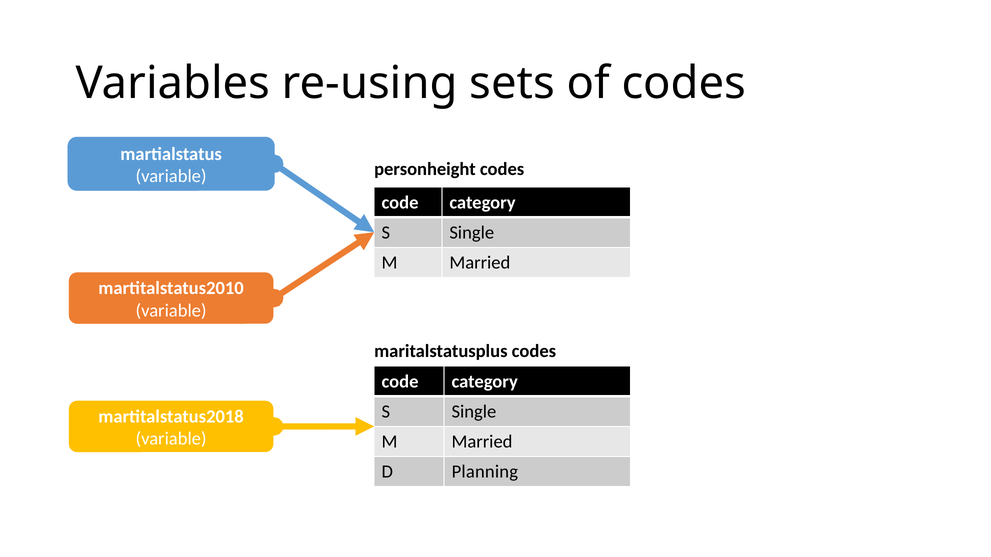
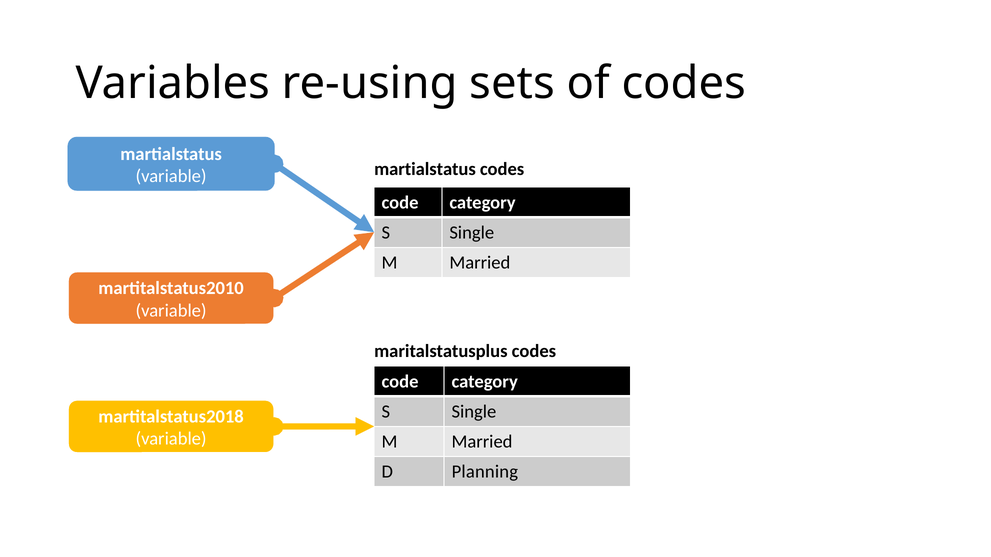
personheight: personheight -> martialstatus (425, 169)
